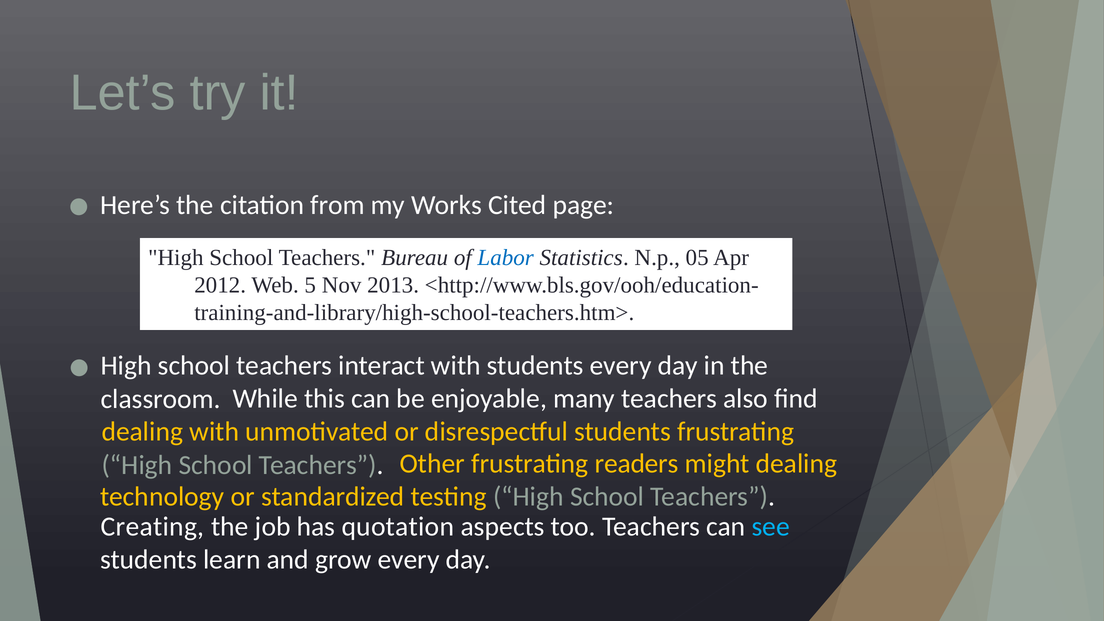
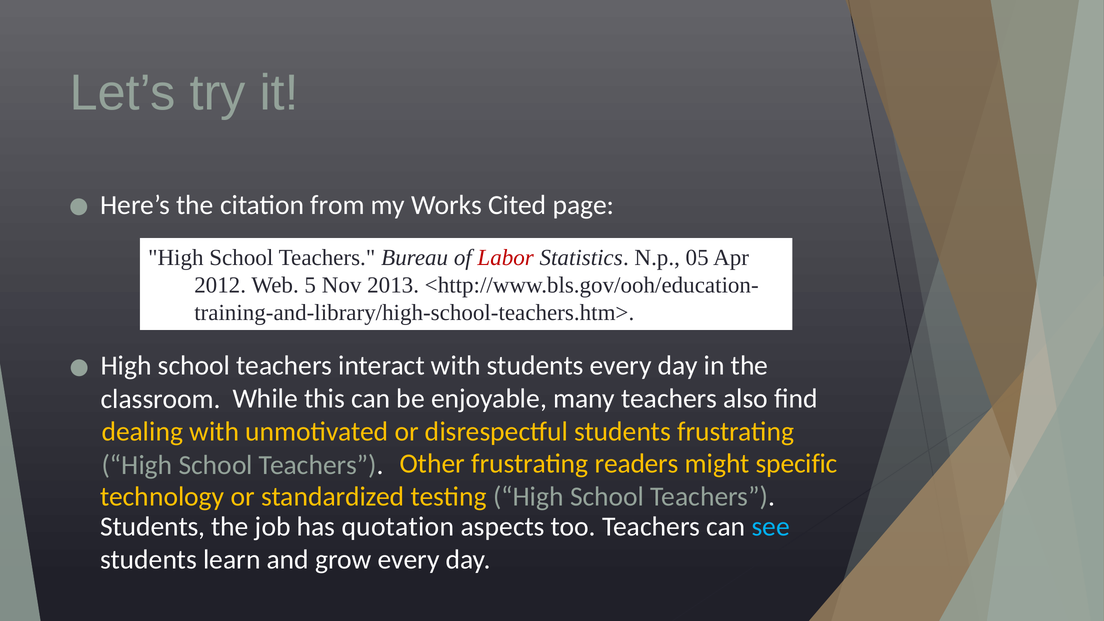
Labor colour: blue -> red (506, 258)
might dealing: dealing -> specific (797, 464)
Creating: Creating -> Students (153, 527)
